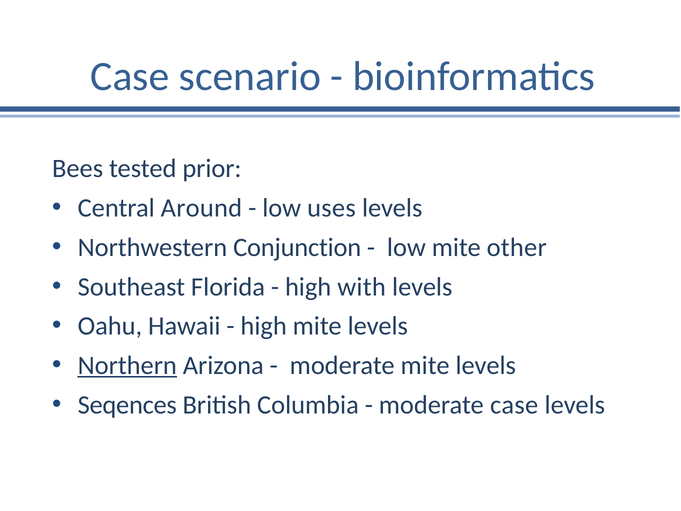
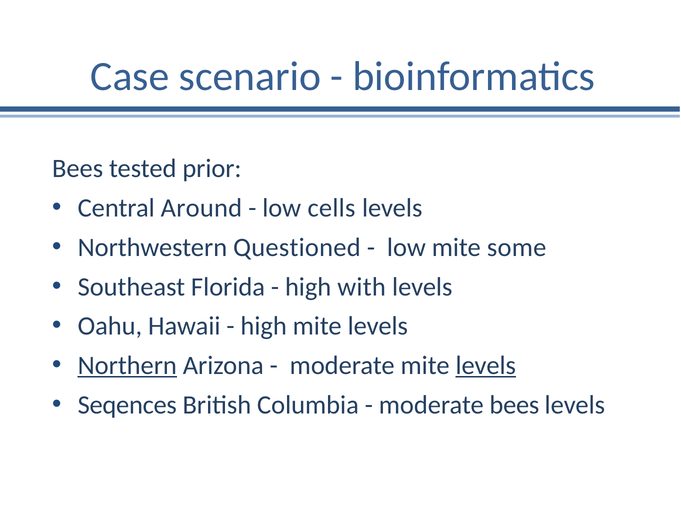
uses: uses -> cells (331, 208)
Conjunction: Conjunction -> Questioned (297, 247)
other: other -> some (517, 247)
levels underline: none -> present (486, 365)
moderate case: case -> bees (514, 405)
